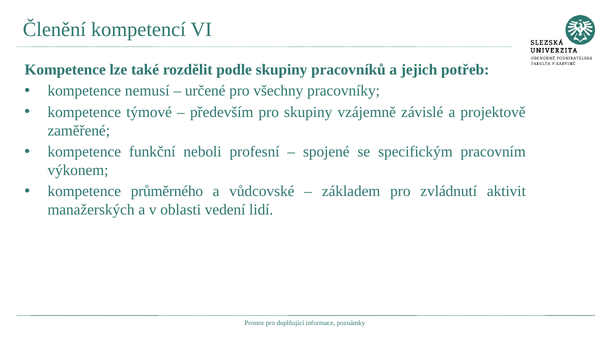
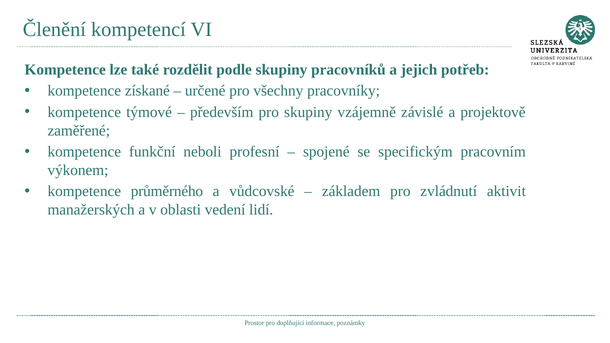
nemusí: nemusí -> získané (147, 91)
